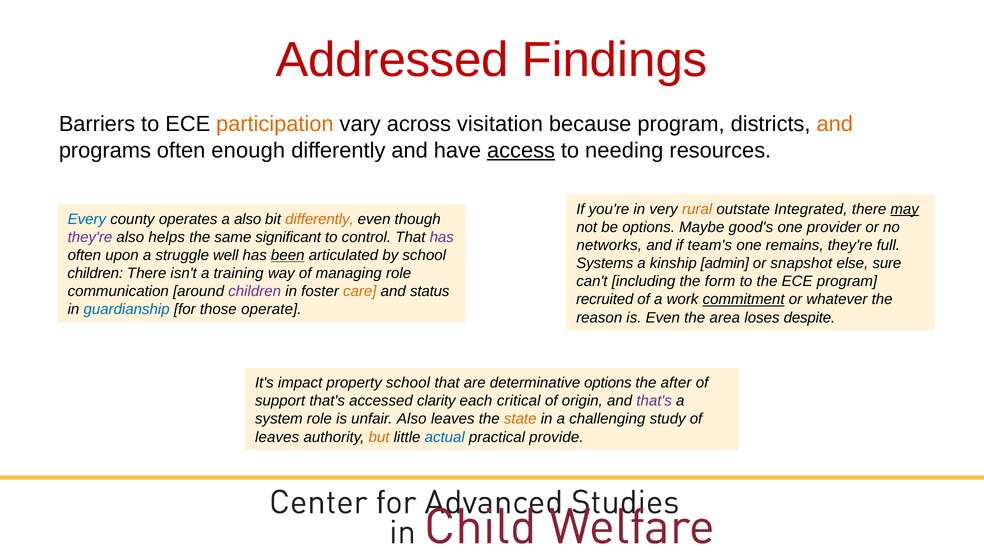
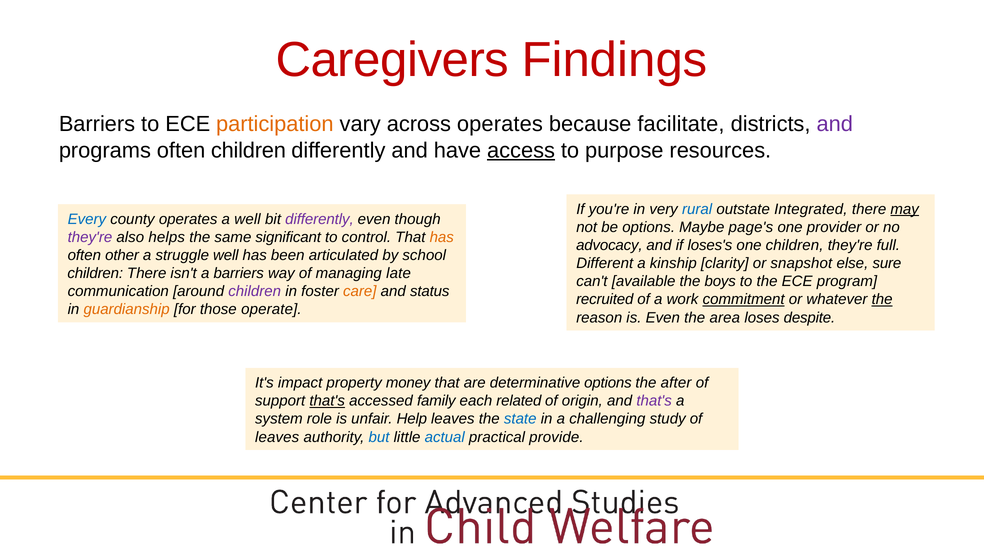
Addressed: Addressed -> Caregivers (392, 60)
across visitation: visitation -> operates (500, 124)
because program: program -> facilitate (681, 124)
and colour: orange -> purple (835, 124)
often enough: enough -> children (248, 150)
needing: needing -> purpose (624, 150)
rural colour: orange -> blue (697, 209)
a also: also -> well (248, 219)
differently colour: orange -> purple (319, 219)
good's: good's -> page's (751, 227)
has colour: purple -> orange (442, 237)
networks: networks -> advocacy (609, 245)
team's: team's -> loses's (710, 245)
one remains: remains -> children (795, 245)
upon: upon -> other (122, 255)
been underline: present -> none (288, 255)
Systems: Systems -> Different (605, 263)
admin: admin -> clarity (725, 263)
a training: training -> barriers (239, 273)
managing role: role -> late (399, 273)
including: including -> available (644, 281)
form: form -> boys (720, 281)
the underline: none -> present (882, 299)
guardianship colour: blue -> orange (127, 309)
property school: school -> money (408, 383)
that's underline: none -> present (327, 401)
clarity: clarity -> family (436, 401)
critical: critical -> related (519, 401)
unfair Also: Also -> Help (412, 419)
state colour: orange -> blue (520, 419)
but colour: orange -> blue (379, 437)
